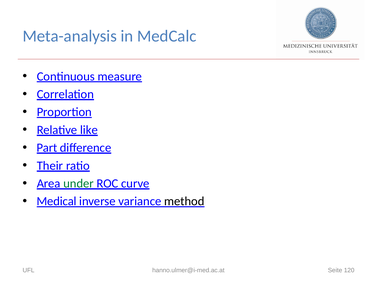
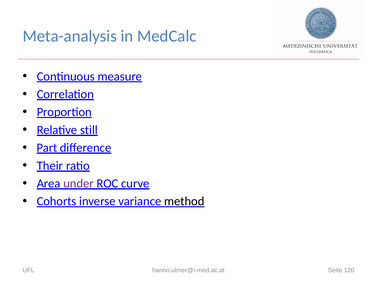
like: like -> still (89, 130)
under colour: green -> purple (79, 183)
Medical: Medical -> Cohorts (57, 201)
